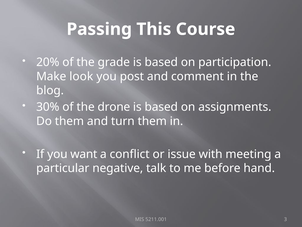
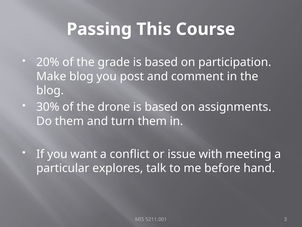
Make look: look -> blog (81, 76)
negative: negative -> explores (118, 168)
